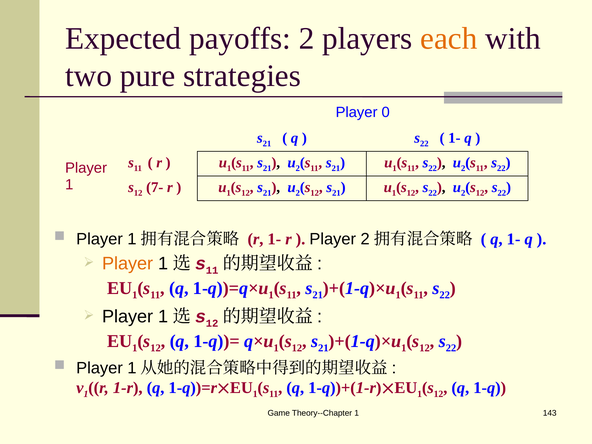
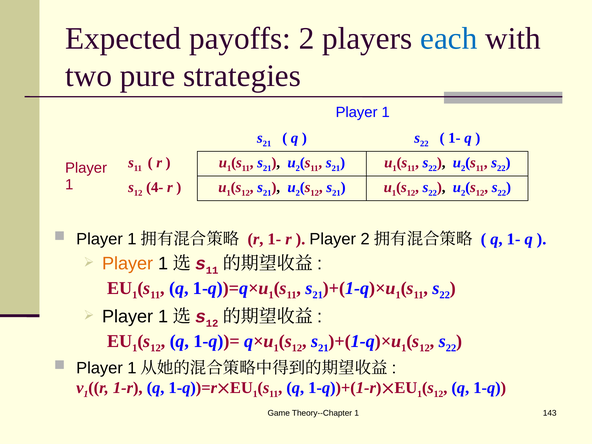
each colour: orange -> blue (449, 38)
0: 0 -> 1 (386, 112)
7-: 7- -> 4- (155, 187)
